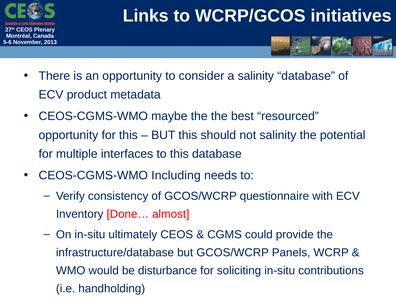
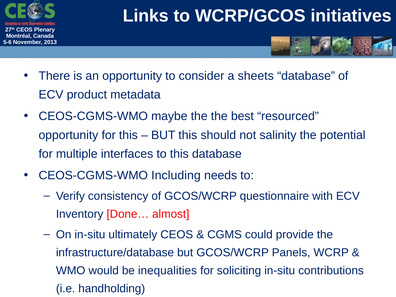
a salinity: salinity -> sheets (256, 76)
disturbance: disturbance -> inequalities (167, 271)
